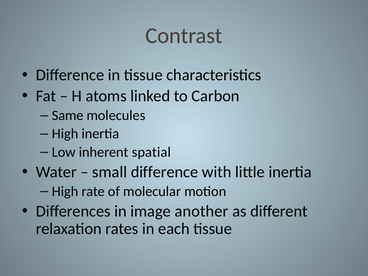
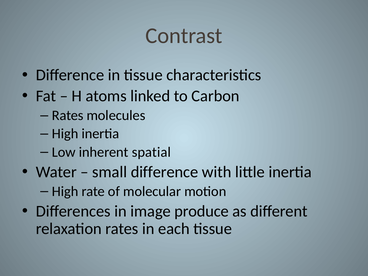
Same: Same -> Rates (68, 115)
another: another -> produce (202, 211)
